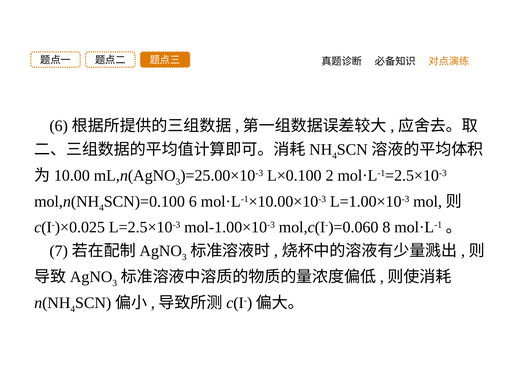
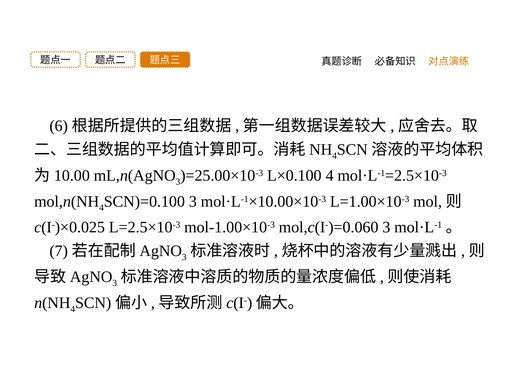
L×0.100 2: 2 -> 4 (330, 176)
6: 6 -> 3 (193, 202)
mol,c(I-)=0.060 8: 8 -> 3 (386, 227)
